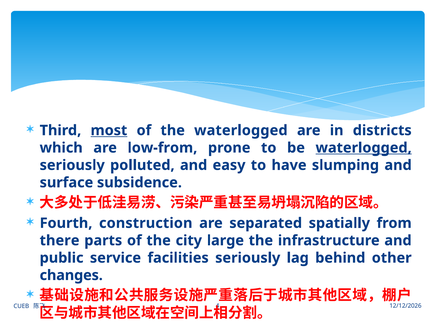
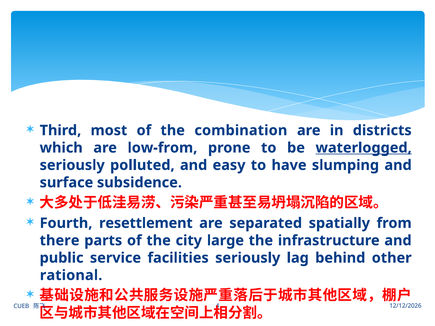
most underline: present -> none (109, 130)
the waterlogged: waterlogged -> combination (241, 130)
construction: construction -> resettlement (146, 223)
changes: changes -> rational (71, 275)
